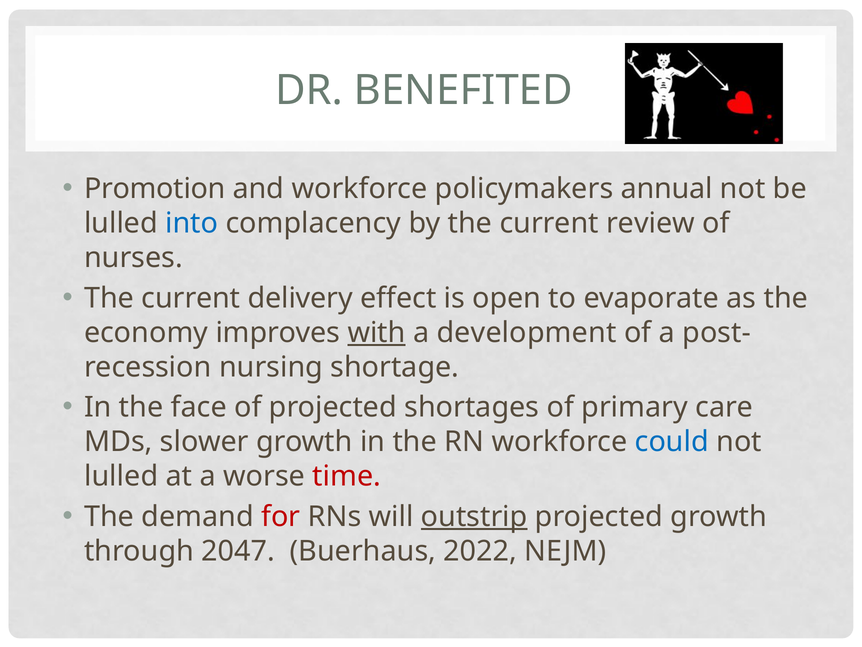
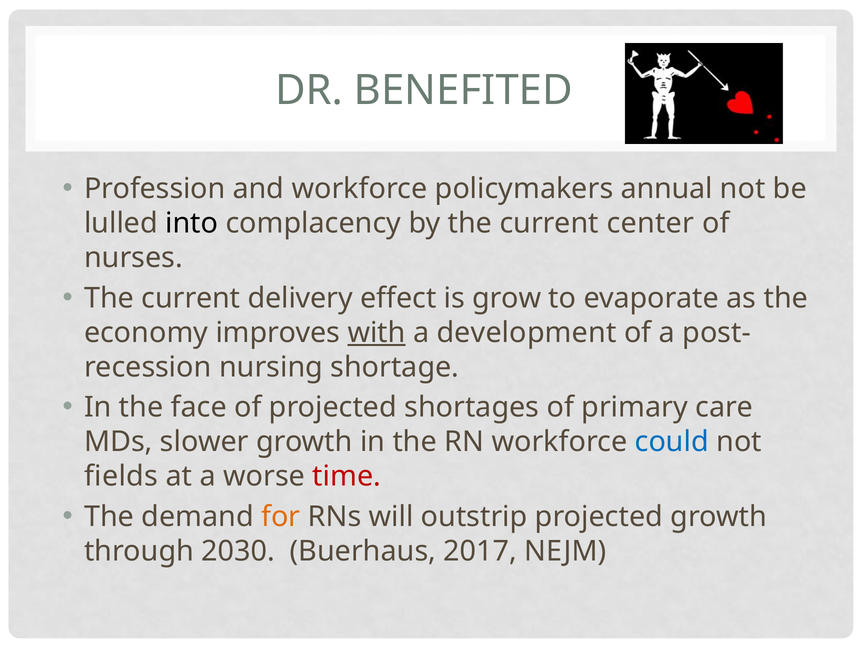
Promotion: Promotion -> Profession (155, 189)
into colour: blue -> black (192, 223)
review: review -> center (650, 223)
open: open -> grow (507, 298)
lulled: lulled -> fields (121, 476)
for colour: red -> orange (281, 516)
outstrip underline: present -> none (474, 516)
2047: 2047 -> 2030 (238, 551)
2022: 2022 -> 2017 (480, 551)
